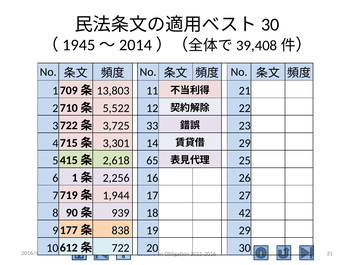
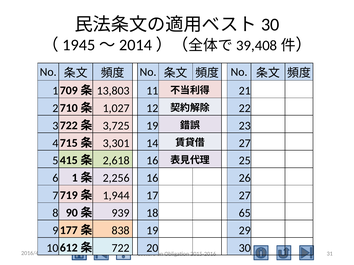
5,522: 5,522 -> 1,027 (116, 108)
3,725 33: 33 -> 19 (152, 126)
29: 29 -> 27 (245, 143)
2,618 65: 65 -> 16 (152, 161)
42: 42 -> 65 (245, 213)
